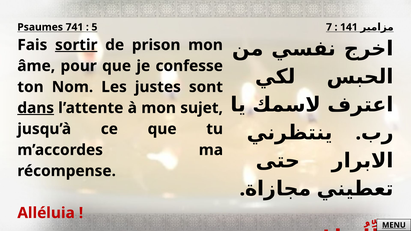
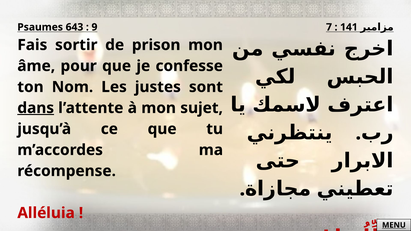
741: 741 -> 643 (74, 27)
5: 5 -> 9 (94, 27)
sortir underline: present -> none (76, 45)
